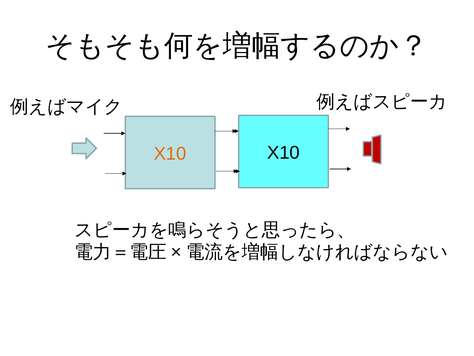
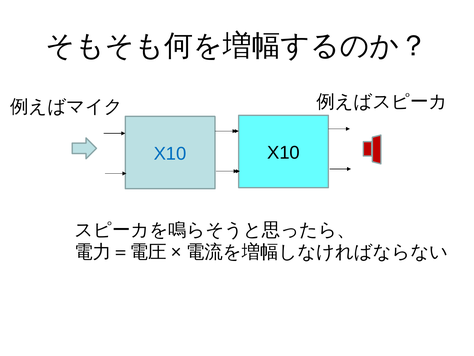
X10 colour: orange -> blue (170, 154)
